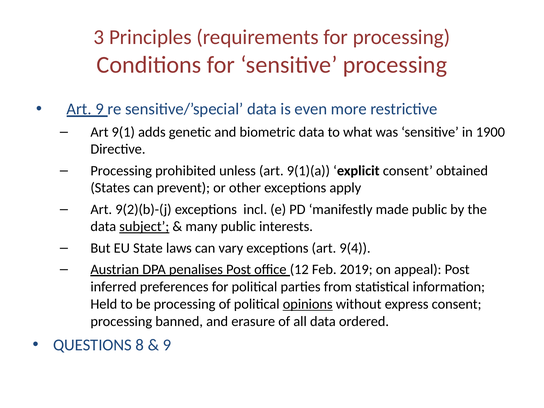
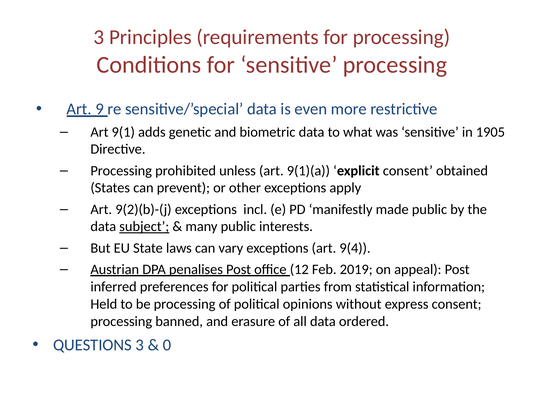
1900: 1900 -> 1905 (490, 132)
opinions underline: present -> none (308, 304)
QUESTIONS 8: 8 -> 3 (140, 345)
9: 9 -> 0 (167, 345)
